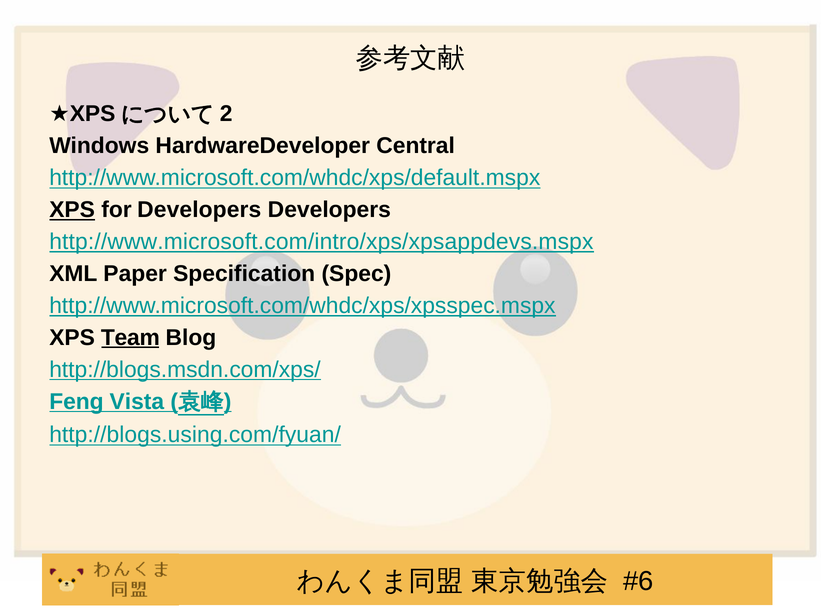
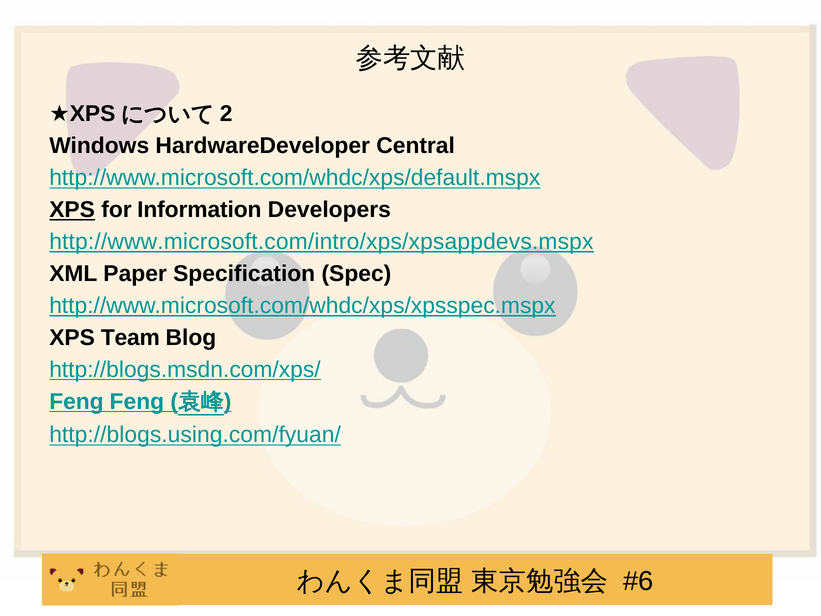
for Developers: Developers -> Information (199, 210)
Team underline: present -> none (130, 337)
Feng Vista: Vista -> Feng (137, 401)
